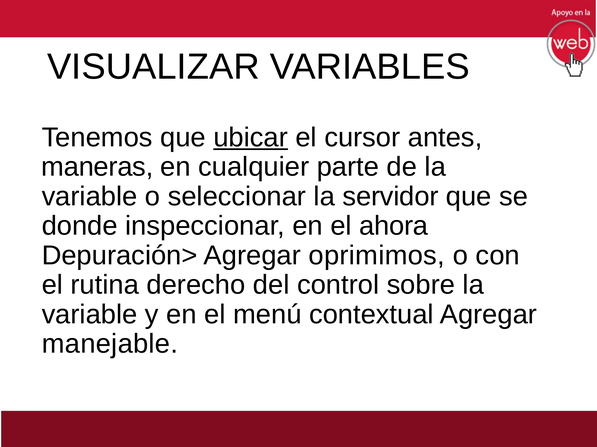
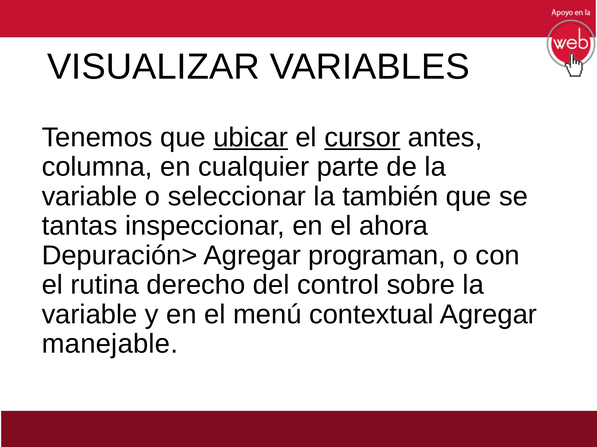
cursor underline: none -> present (362, 138)
maneras: maneras -> columna (97, 167)
servidor: servidor -> también (391, 197)
donde: donde -> tantas (80, 226)
oprimimos: oprimimos -> programan (377, 256)
